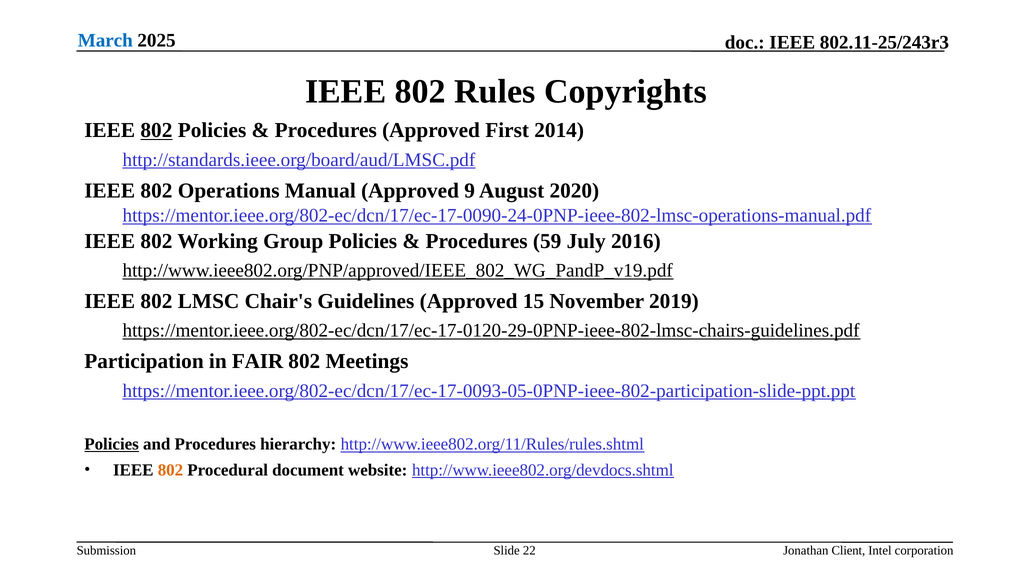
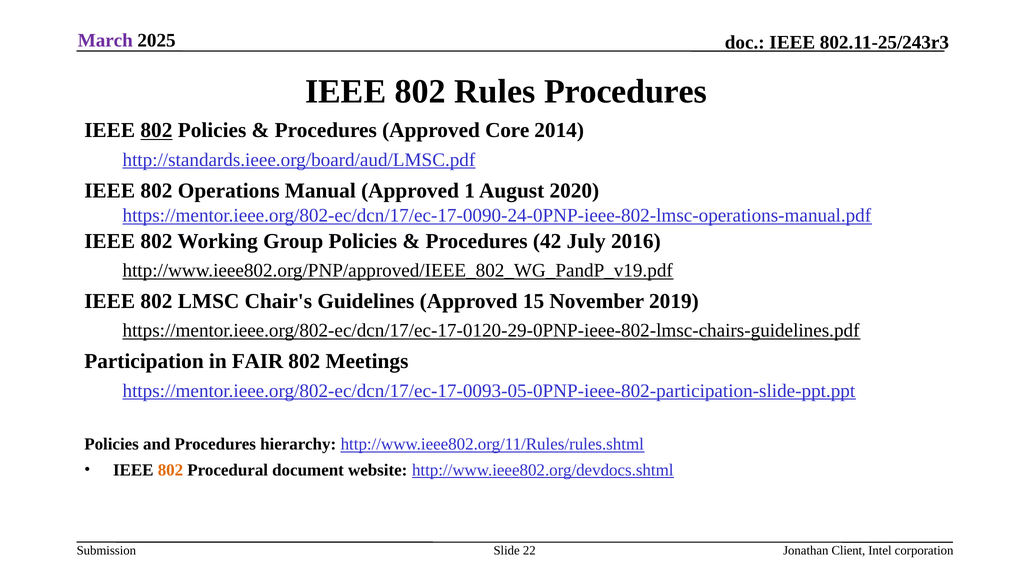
March colour: blue -> purple (105, 41)
Rules Copyrights: Copyrights -> Procedures (626, 92)
First: First -> Core (507, 130)
9: 9 -> 1 (470, 191)
59: 59 -> 42 (547, 241)
Policies underline: present -> none (112, 445)
